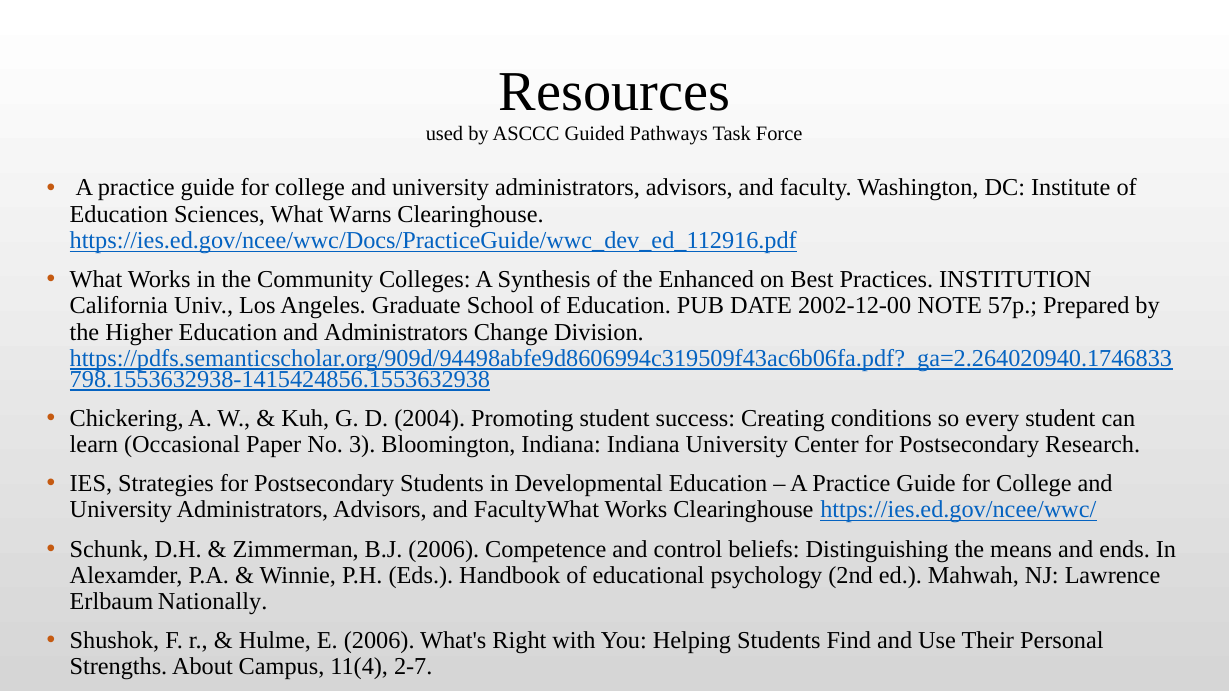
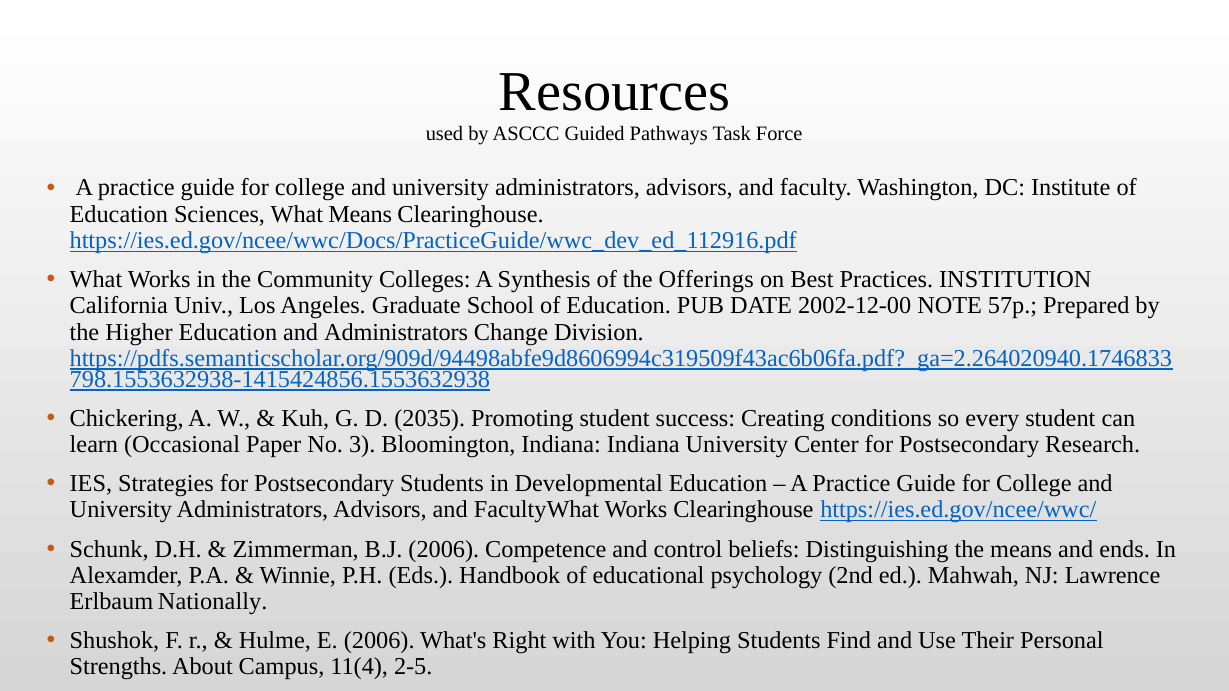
What Warns: Warns -> Means (360, 214)
Enhanced: Enhanced -> Offerings (706, 280)
2004: 2004 -> 2035 (430, 419)
2-7: 2-7 -> 2-5 (413, 667)
